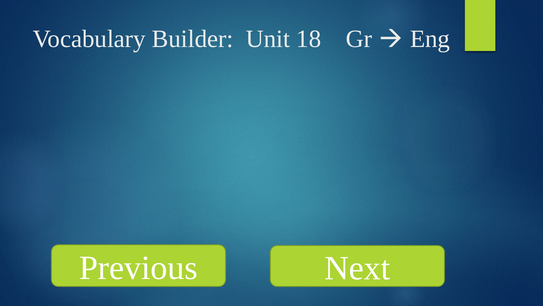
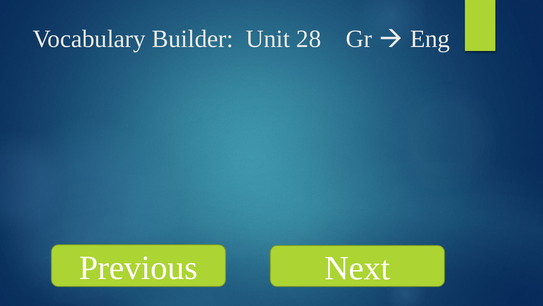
18: 18 -> 28 (309, 39)
